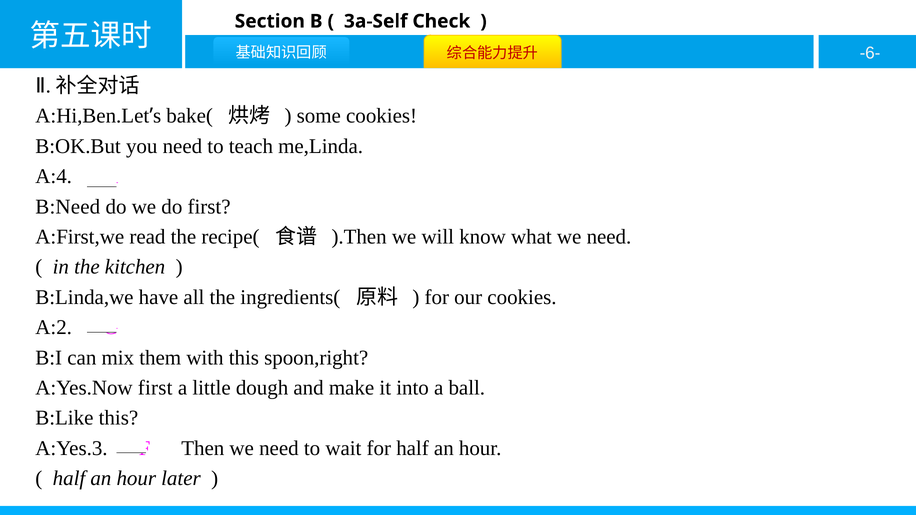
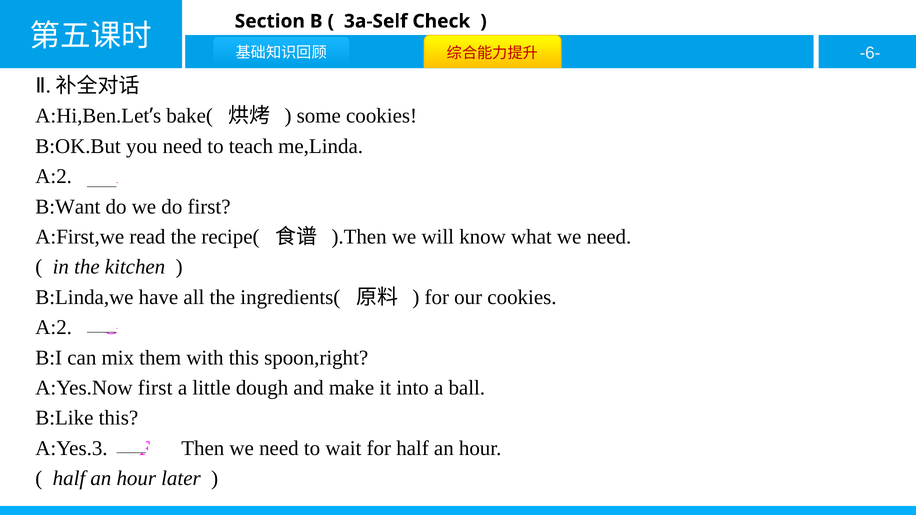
A:4: A:4 -> A:2 (54, 177)
B:Need: B:Need -> B:Want (68, 207)
